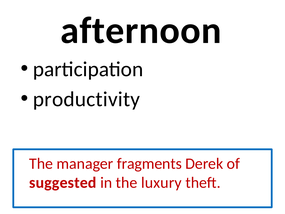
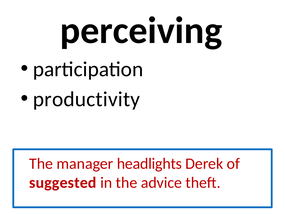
afternoon: afternoon -> perceiving (141, 30)
fragments: fragments -> headlights (149, 163)
luxury: luxury -> advice (161, 182)
